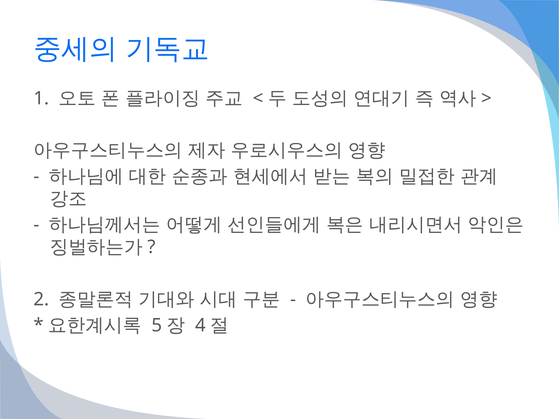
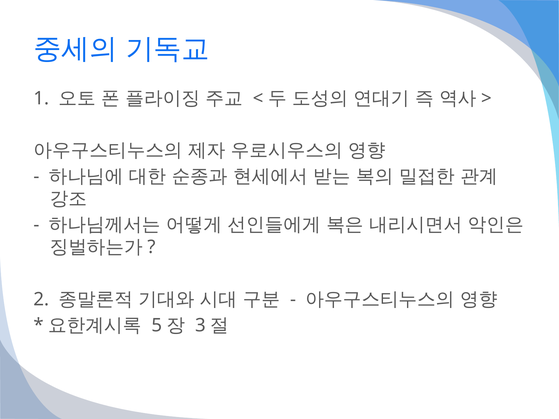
4: 4 -> 3 (200, 326)
